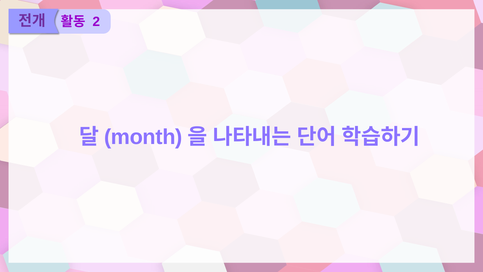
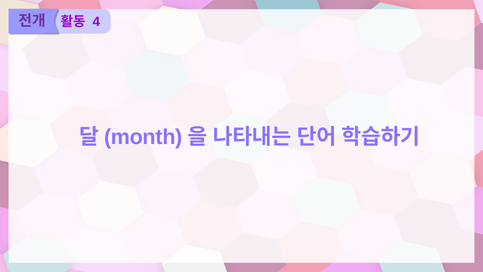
2: 2 -> 4 (96, 22)
